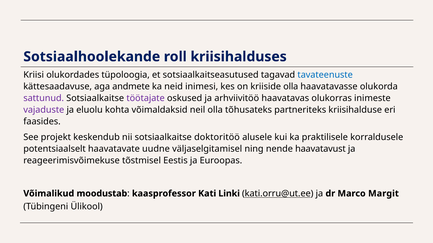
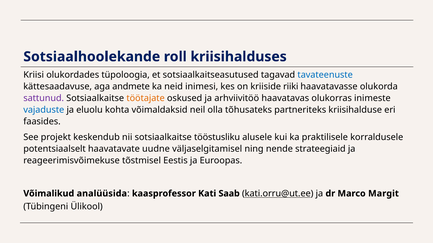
kriiside olla: olla -> riiki (291, 87)
töötajate colour: purple -> orange (146, 99)
vajaduste colour: purple -> blue (44, 110)
doktoritöö: doktoritöö -> tööstusliku (217, 138)
haavatavust: haavatavust -> strateegiaid (320, 149)
moodustab: moodustab -> analüüsida (102, 194)
Linki: Linki -> Saab (229, 194)
